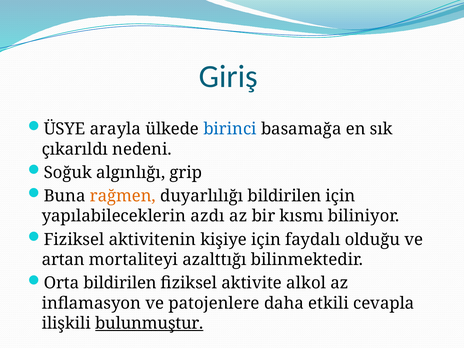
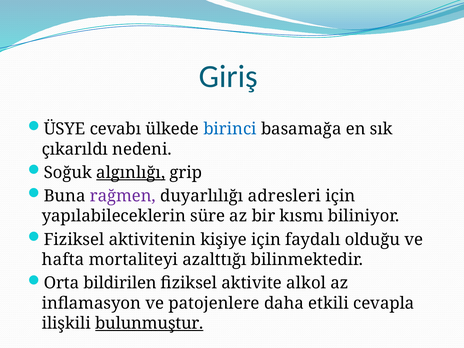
arayla: arayla -> cevabı (115, 129)
algınlığı underline: none -> present (131, 173)
rağmen colour: orange -> purple (123, 196)
duyarlılığı bildirilen: bildirilen -> adresleri (284, 196)
azdı: azdı -> süre (208, 216)
artan: artan -> hafta (63, 260)
